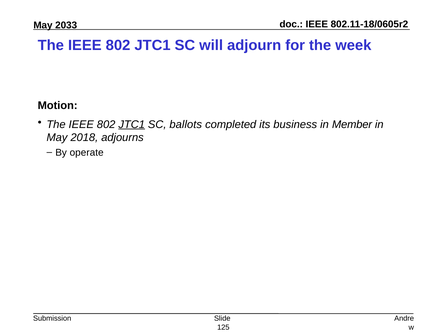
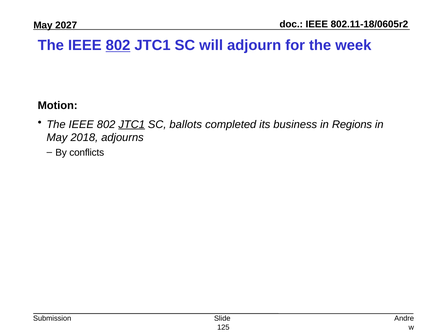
2033: 2033 -> 2027 (66, 25)
802 underline: none -> present (118, 45)
Member: Member -> Regions (352, 124)
operate: operate -> conflicts (87, 153)
